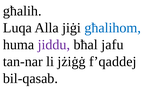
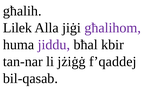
Luqa: Luqa -> Lilek (17, 28)
għalihom colour: blue -> purple (113, 28)
jafu: jafu -> kbir (113, 45)
